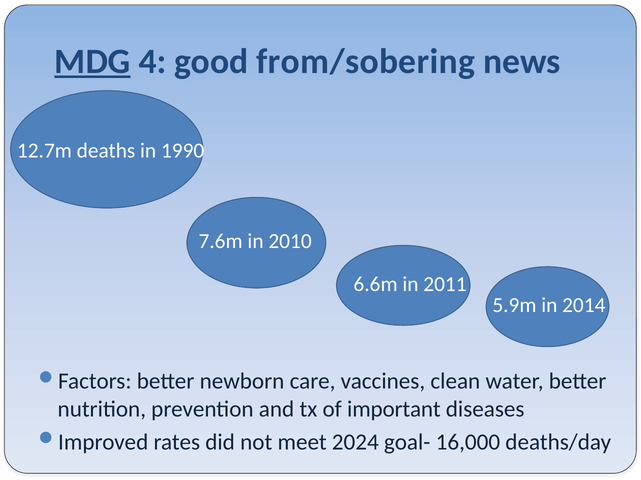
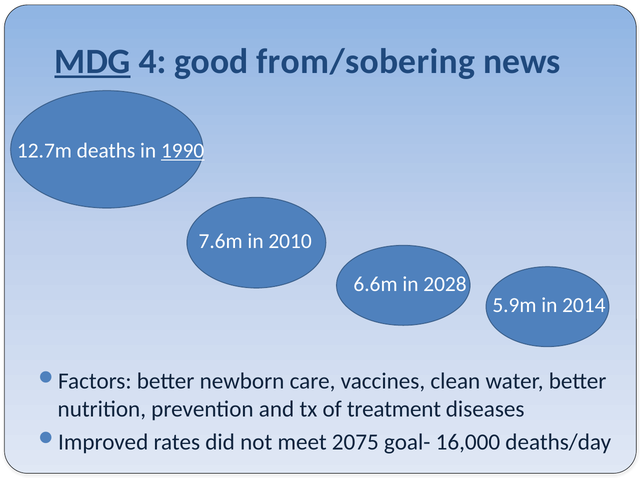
1990 underline: none -> present (183, 151)
2011: 2011 -> 2028 (445, 285)
important: important -> treatment (394, 410)
2024: 2024 -> 2075 (355, 443)
